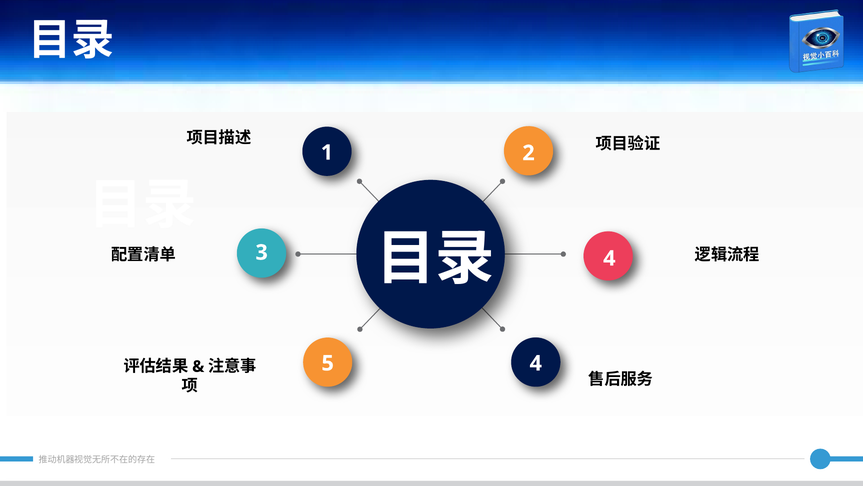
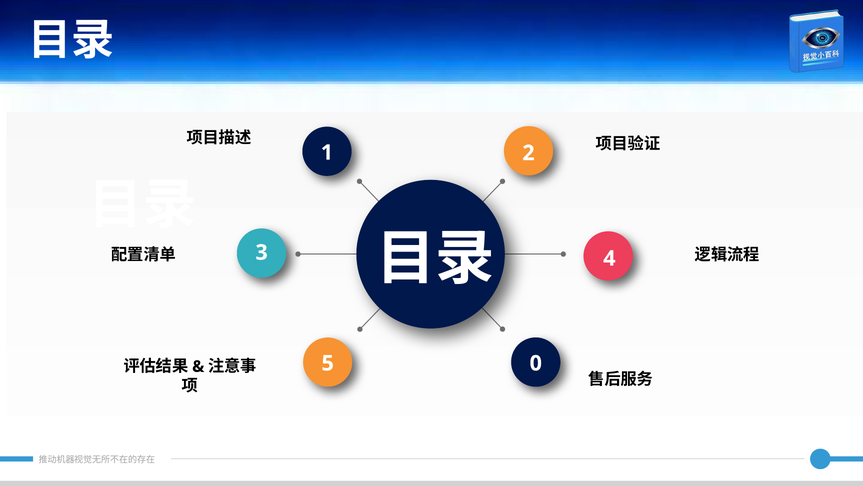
5 4: 4 -> 0 (536, 363)
